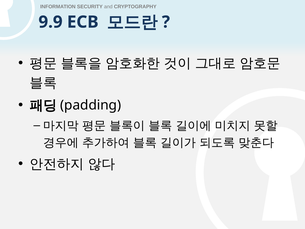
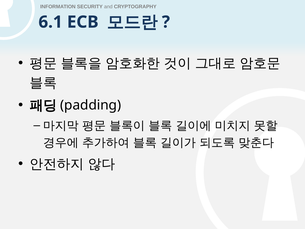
9.9: 9.9 -> 6.1 (51, 22)
